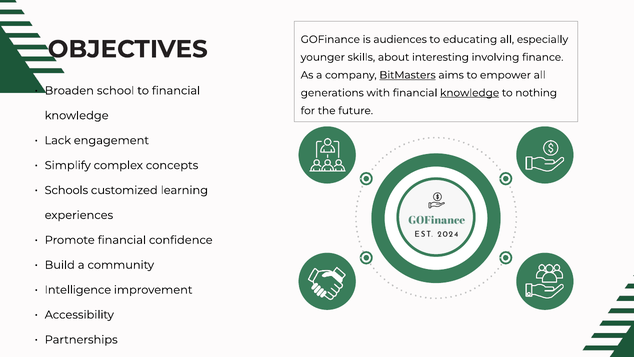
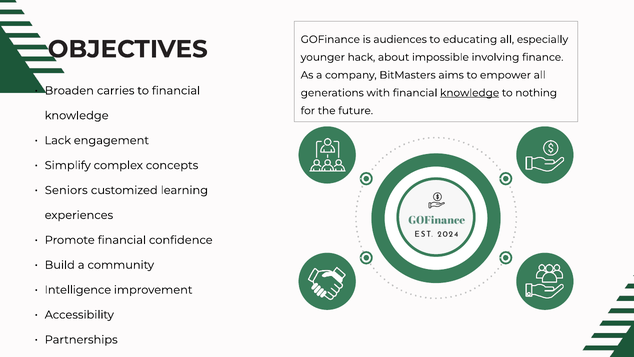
skills: skills -> hack (361, 57)
interesting: interesting -> impossible (440, 57)
BitMasters underline: present -> none (408, 75)
school: school -> carries (116, 91)
Schools: Schools -> Seniors (66, 190)
